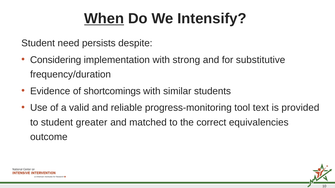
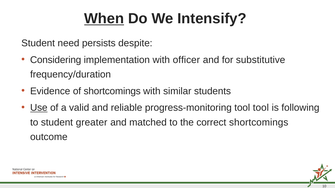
strong: strong -> officer (186, 60)
Use underline: none -> present (39, 108)
tool text: text -> tool (261, 108)
provided: provided -> following (300, 108)
correct equivalencies: equivalencies -> shortcomings (259, 123)
